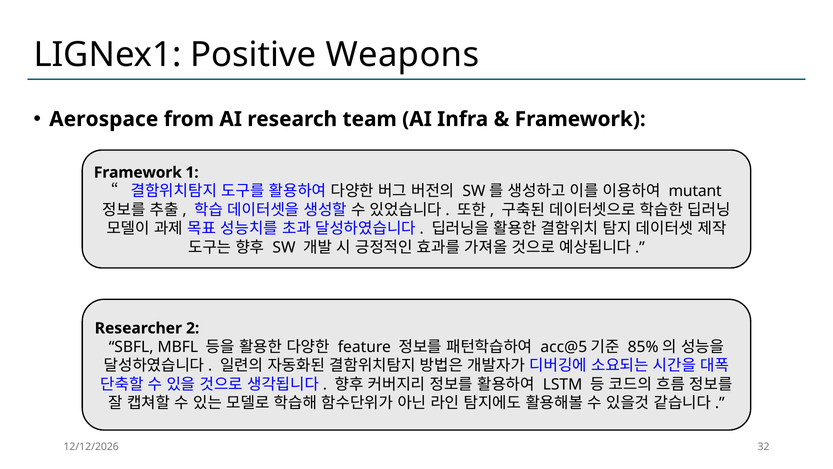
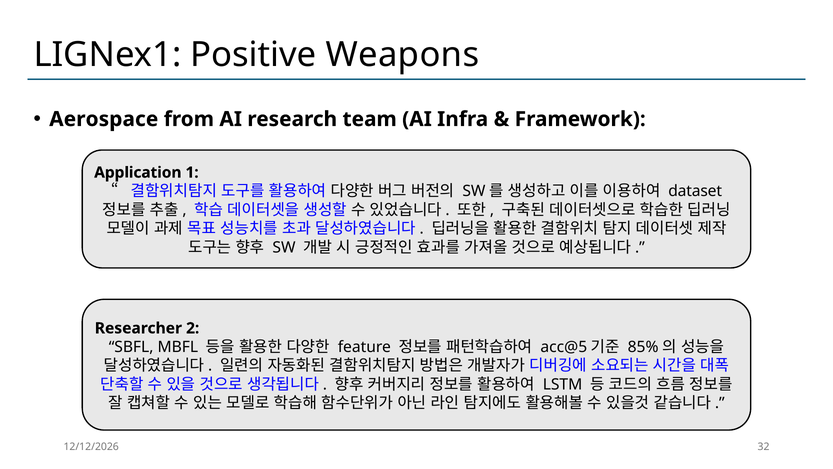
Framework: Framework -> Application (138, 172)
mutant: mutant -> dataset (695, 191)
